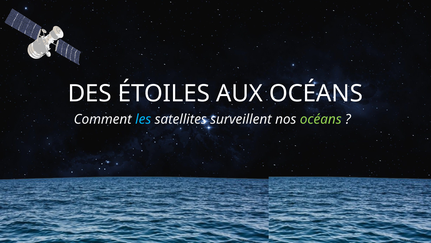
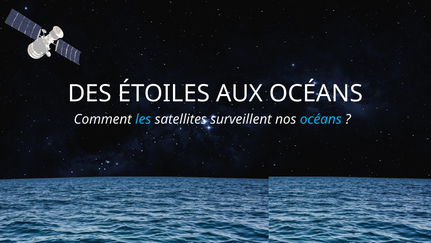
océans colour: light green -> light blue (321, 119)
